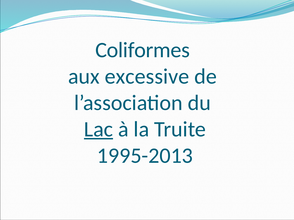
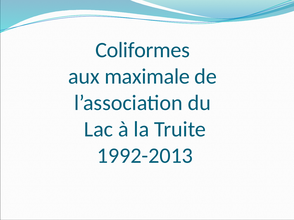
excessive: excessive -> maximale (147, 77)
Lac underline: present -> none (99, 130)
1995-2013: 1995-2013 -> 1992-2013 (145, 156)
